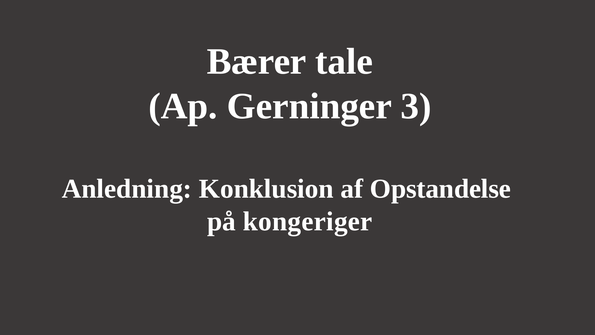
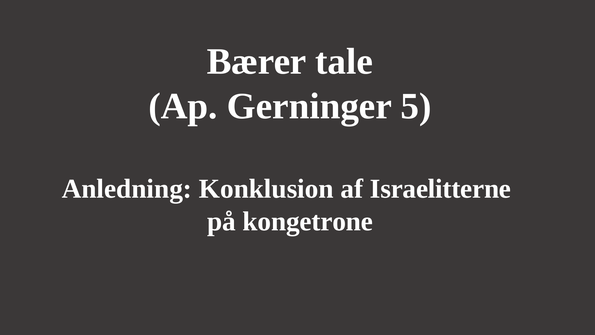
3: 3 -> 5 (416, 106)
Opstandelse: Opstandelse -> Israelitterne (441, 189)
kongeriger: kongeriger -> kongetrone (308, 221)
